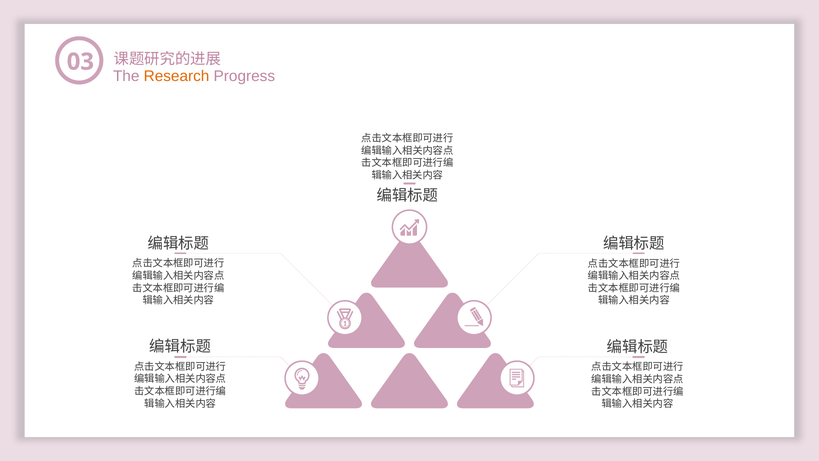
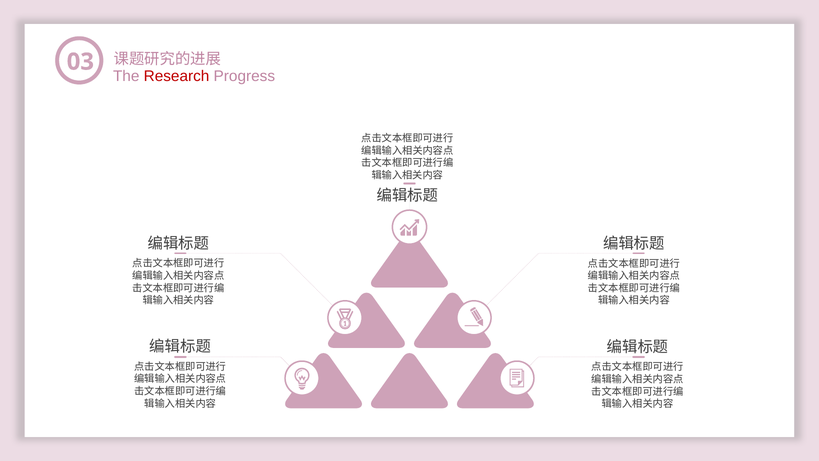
Research colour: orange -> red (177, 76)
